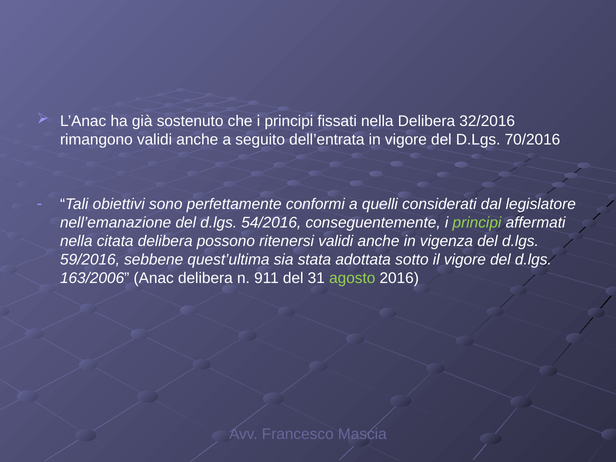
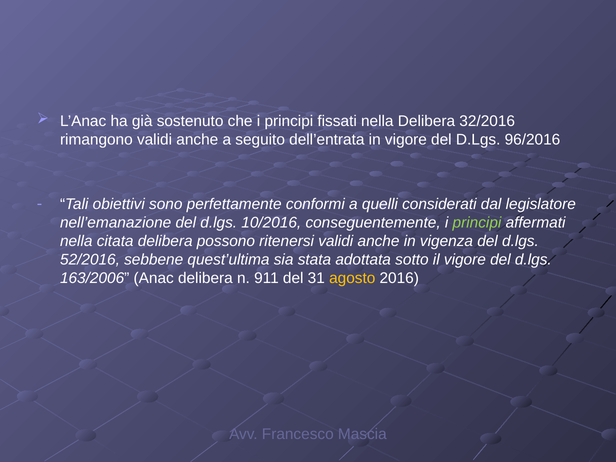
70/2016: 70/2016 -> 96/2016 (532, 140)
54/2016: 54/2016 -> 10/2016 (271, 223)
59/2016: 59/2016 -> 52/2016 (90, 260)
agosto colour: light green -> yellow (352, 278)
